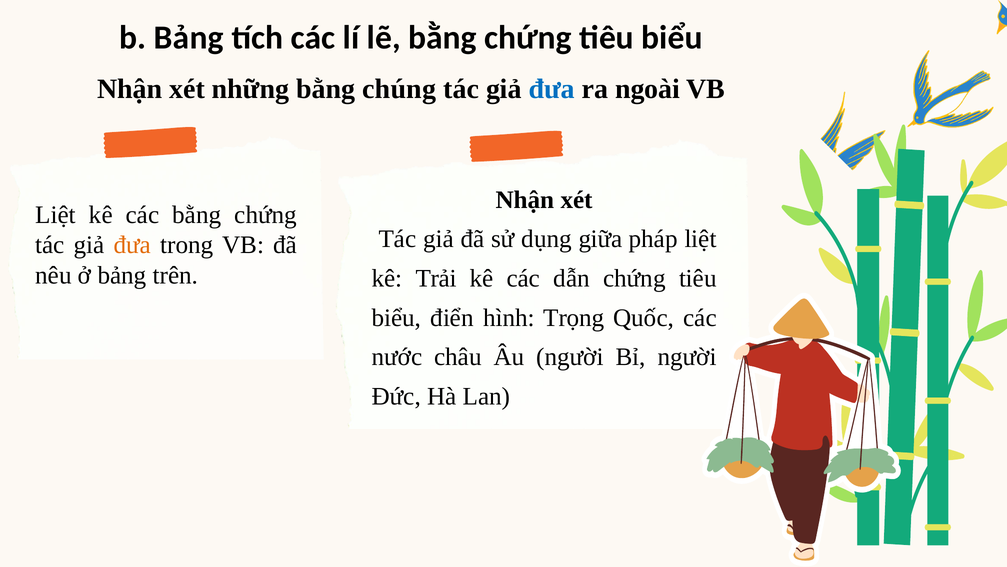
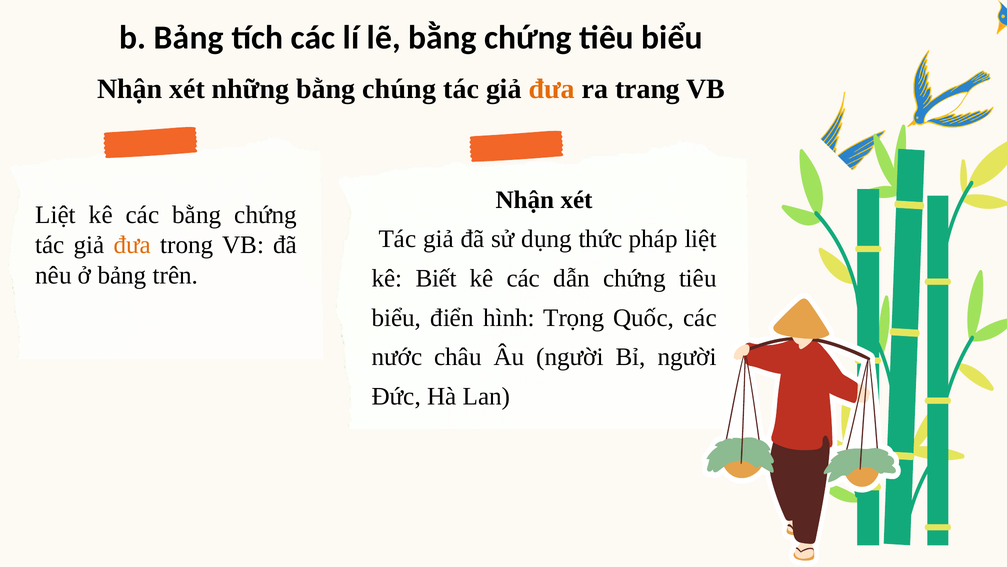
đưa colour: blue -> orange (552, 89)
ngoài: ngoài -> trang (648, 89)
giữa: giữa -> thức (600, 239)
Trải: Trải -> Biết (436, 278)
